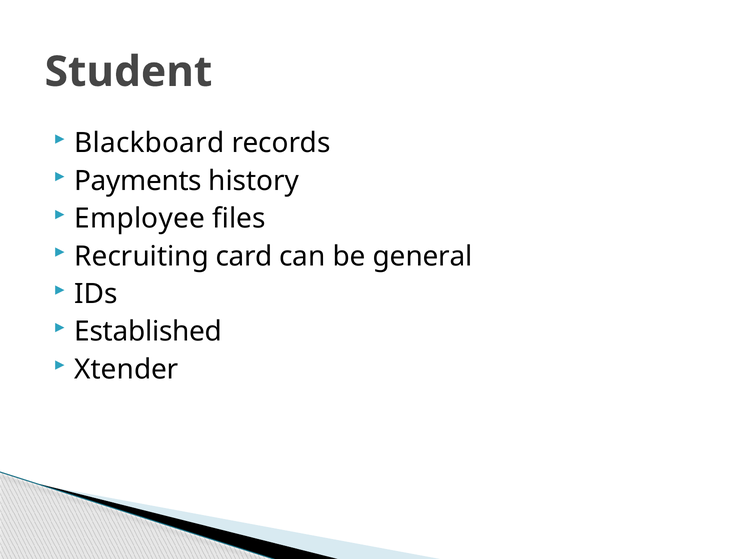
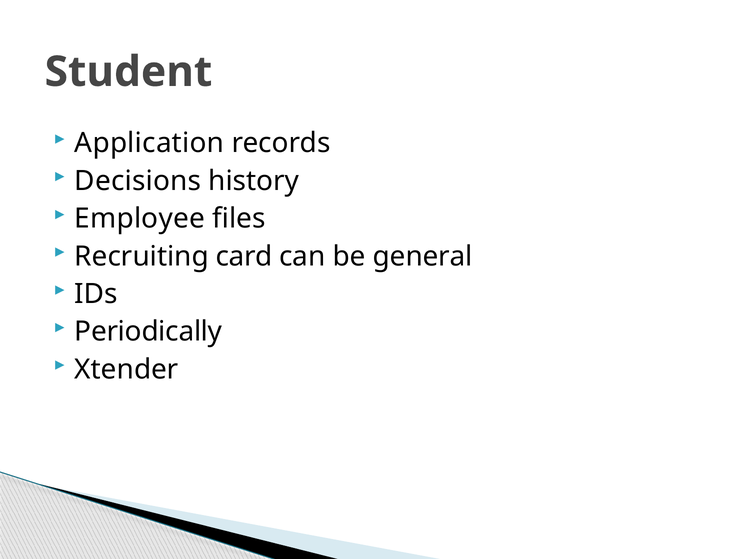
Blackboard: Blackboard -> Application (149, 143)
Payments: Payments -> Decisions (138, 181)
Established: Established -> Periodically (148, 332)
